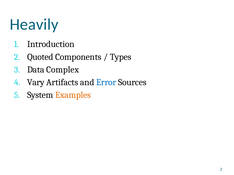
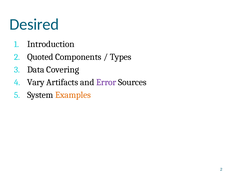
Heavily: Heavily -> Desired (34, 25)
Complex: Complex -> Covering (63, 70)
Error colour: blue -> purple (106, 82)
